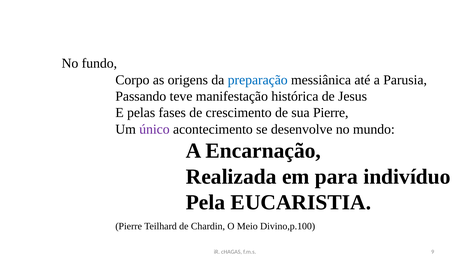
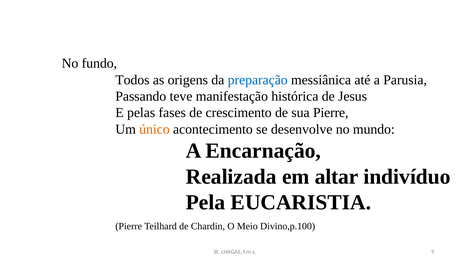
Corpo: Corpo -> Todos (132, 80)
único colour: purple -> orange (154, 129)
para: para -> altar (337, 177)
